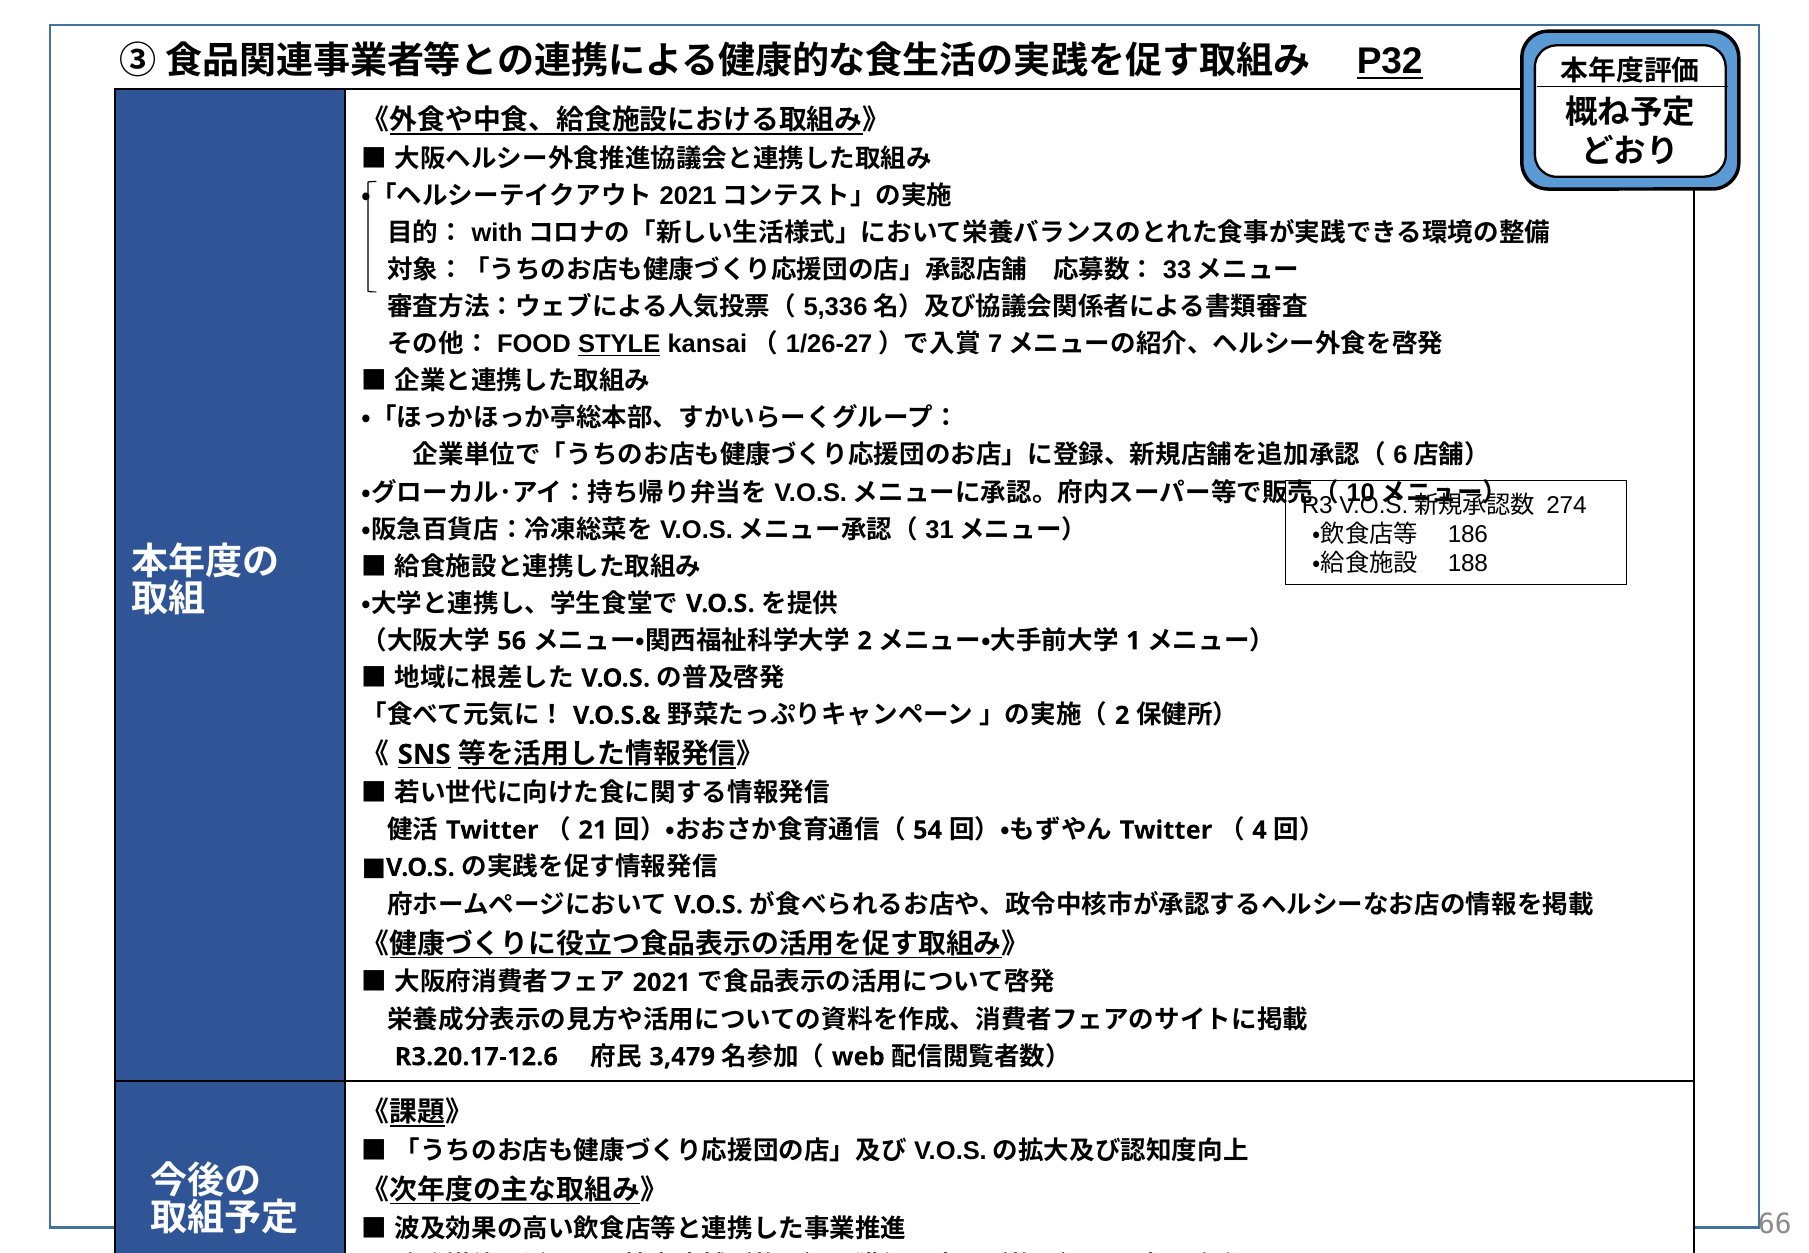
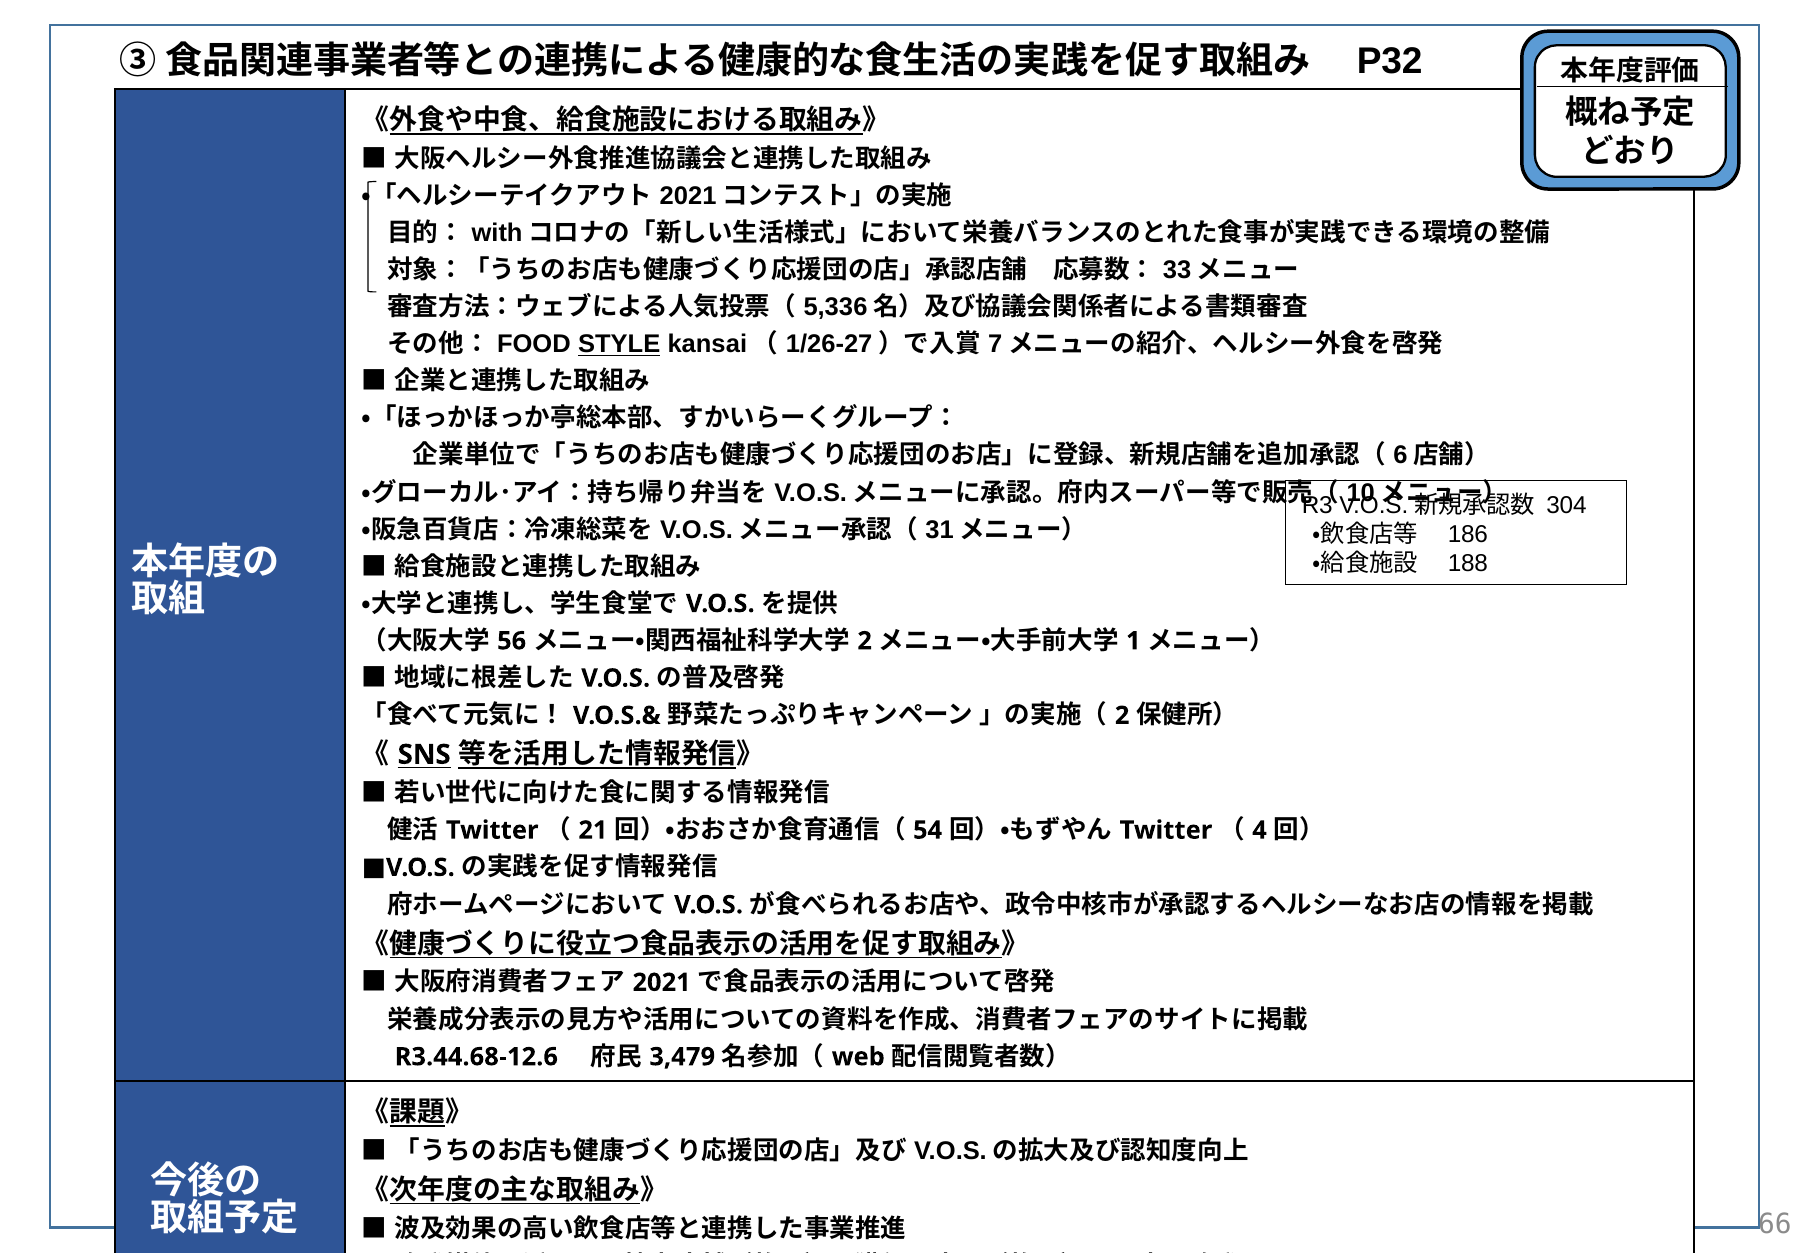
P32 underline: present -> none (1390, 62)
274: 274 -> 304 (1566, 505)
R3.20.17-12.6: R3.20.17-12.6 -> R3.44.68-12.6 (476, 1056)
